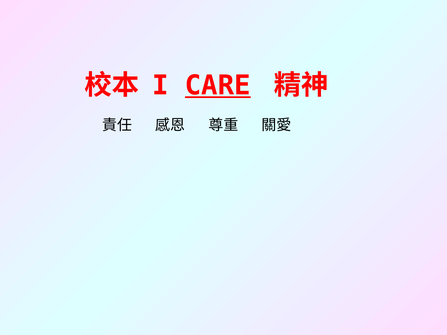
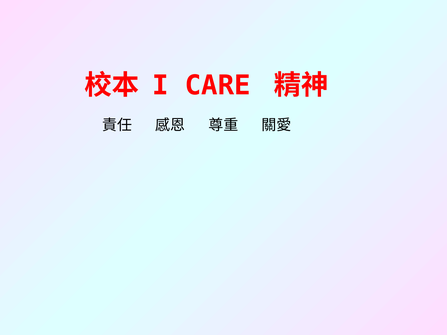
CARE underline: present -> none (218, 85)
